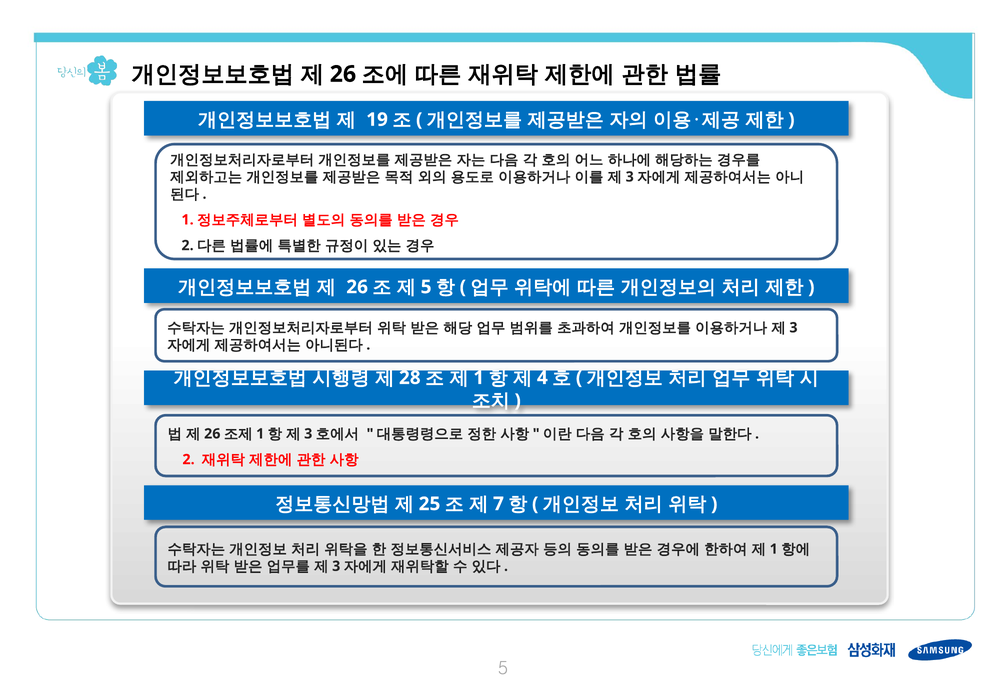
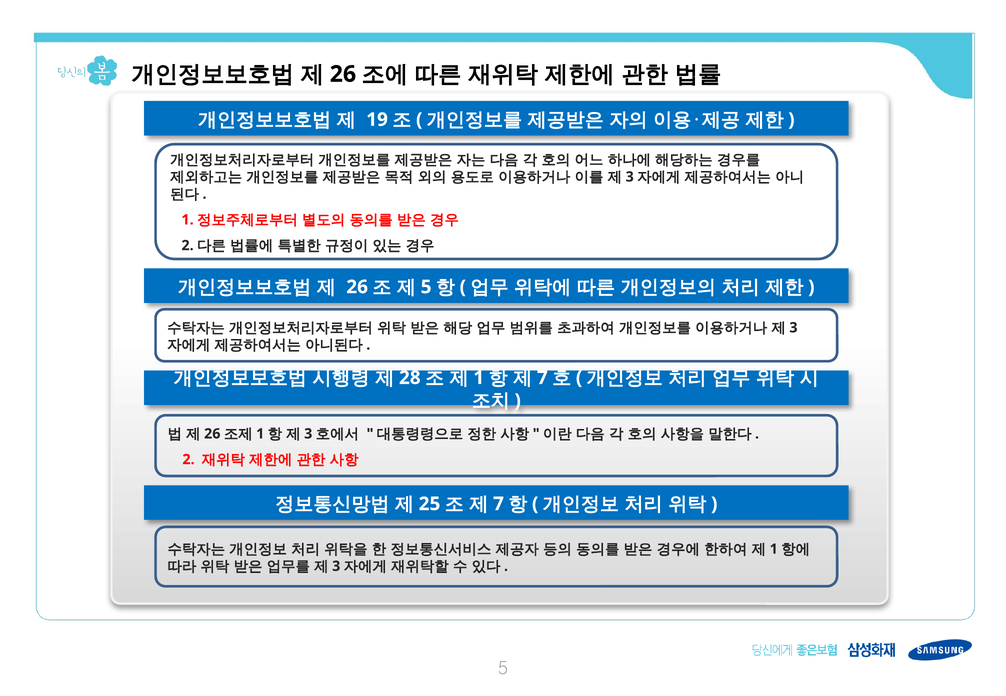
4: 4 -> 7 (542, 378)
